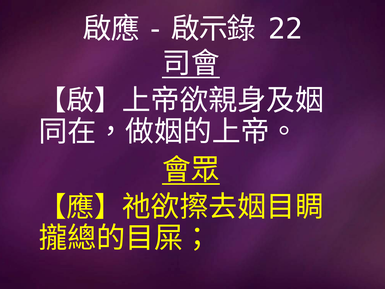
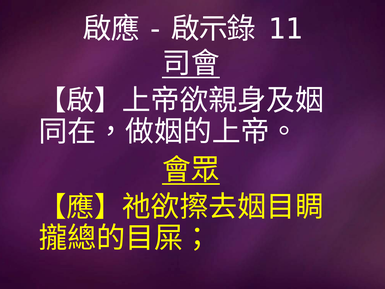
22: 22 -> 11 (285, 29)
